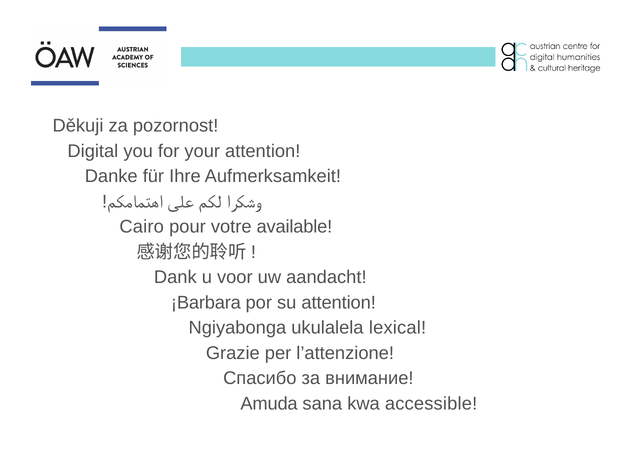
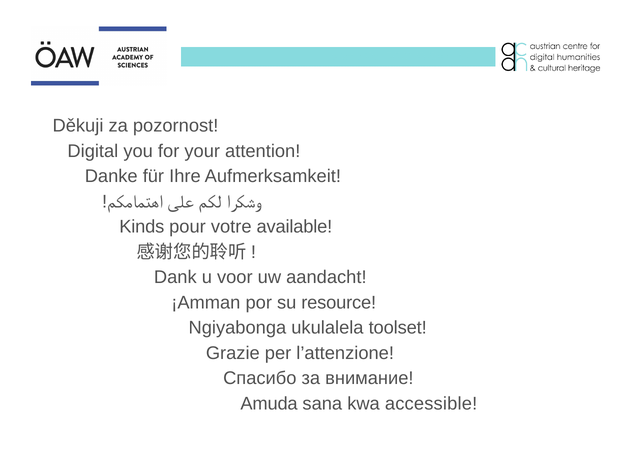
Cairo: Cairo -> Kinds (142, 227)
¡Barbara: ¡Barbara -> ¡Amman (206, 302)
su attention: attention -> resource (339, 302)
lexical: lexical -> toolset (398, 328)
